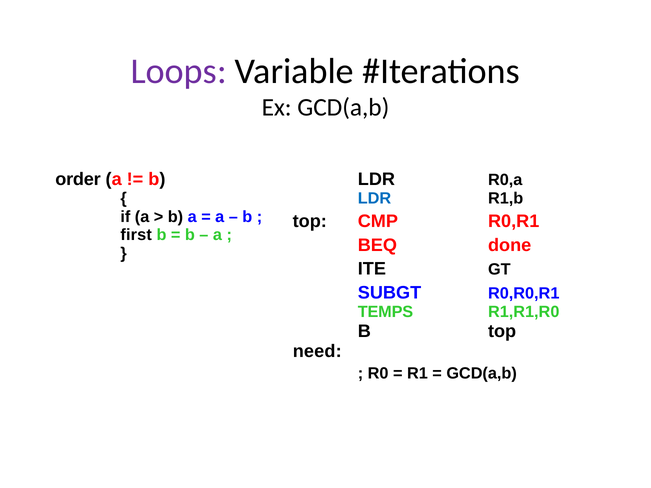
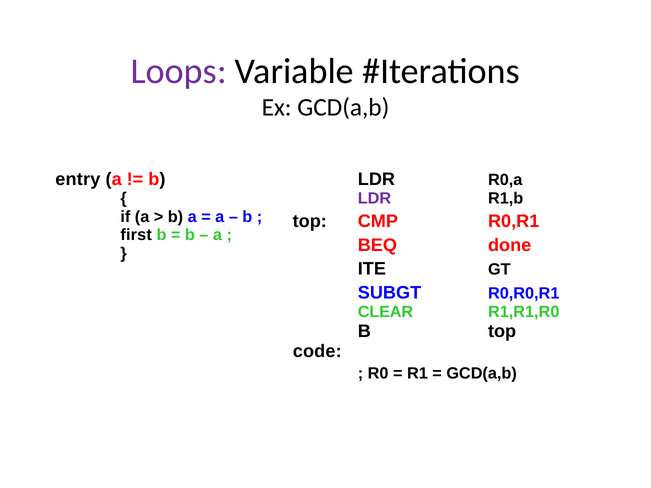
order: order -> entry (78, 179)
LDR colour: blue -> purple (375, 199)
TEMPS: TEMPS -> CLEAR (385, 312)
need: need -> code (317, 351)
